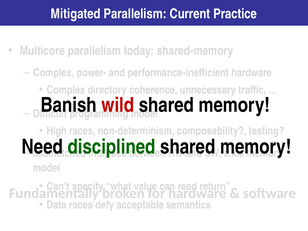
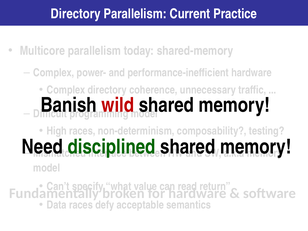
Mitigated: Mitigated -> Directory (76, 14)
